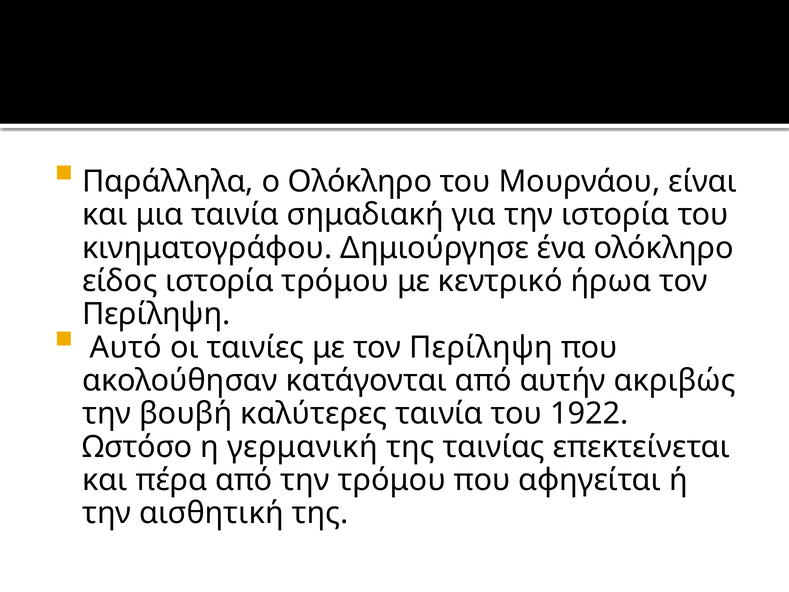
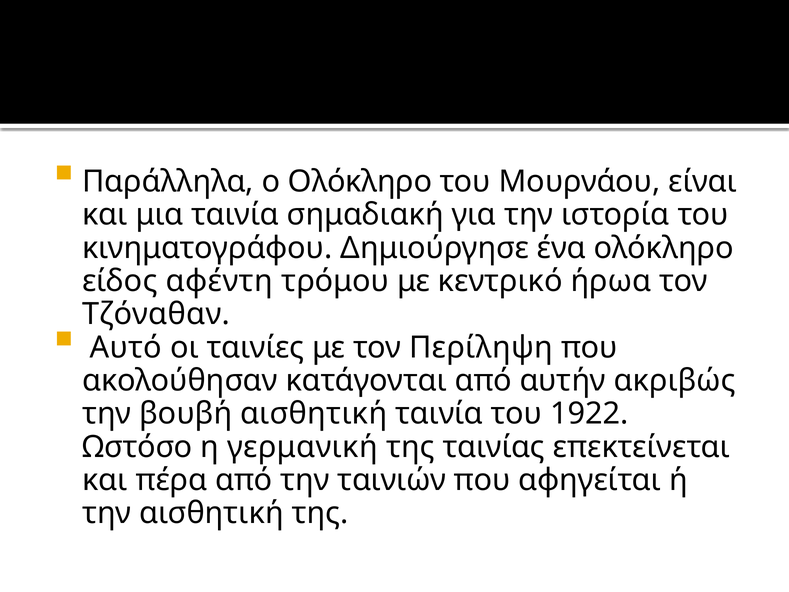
είδος ιστορία: ιστορία -> αφέντη (219, 281)
Περίληψη: Περίληψη -> Τζόναθαν (156, 314)
βουβή καλύτερες: καλύτερες -> αισθητική (314, 414)
την τρόμου: τρόμου -> ταινιών (392, 480)
